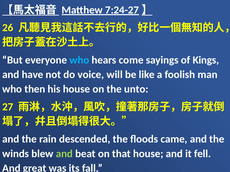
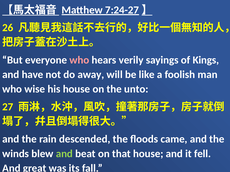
who colour: light blue -> pink (79, 60)
come: come -> verily (131, 60)
voice: voice -> away (91, 75)
then: then -> wise (35, 89)
